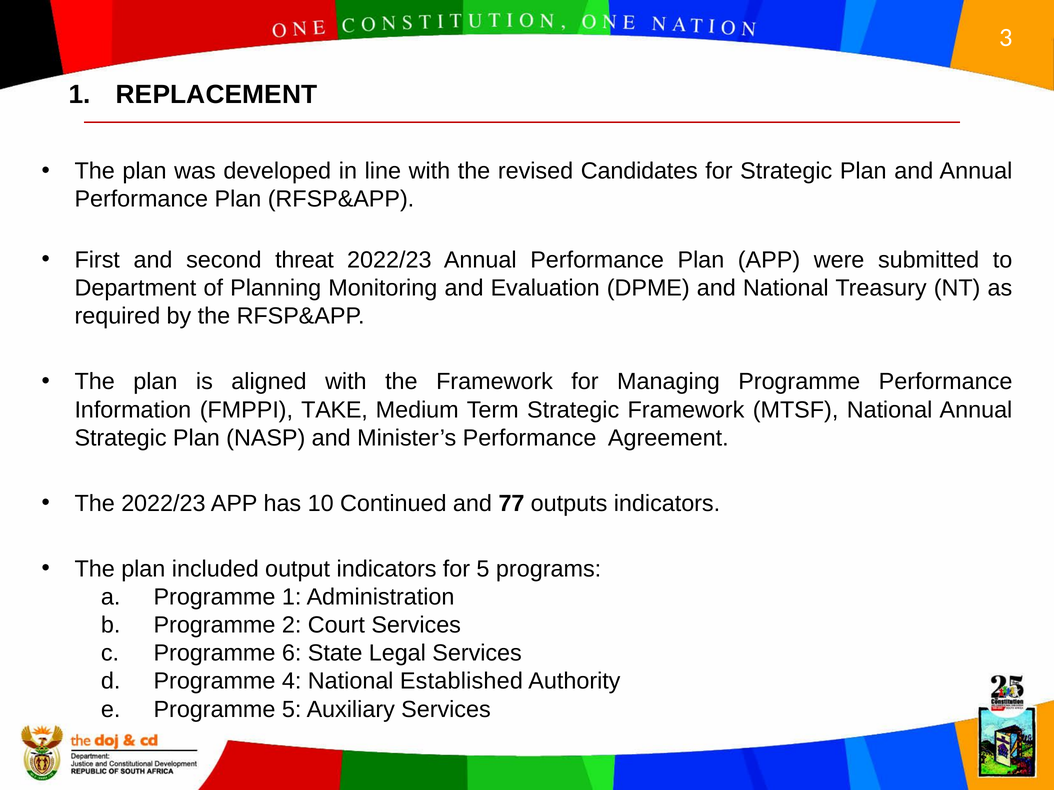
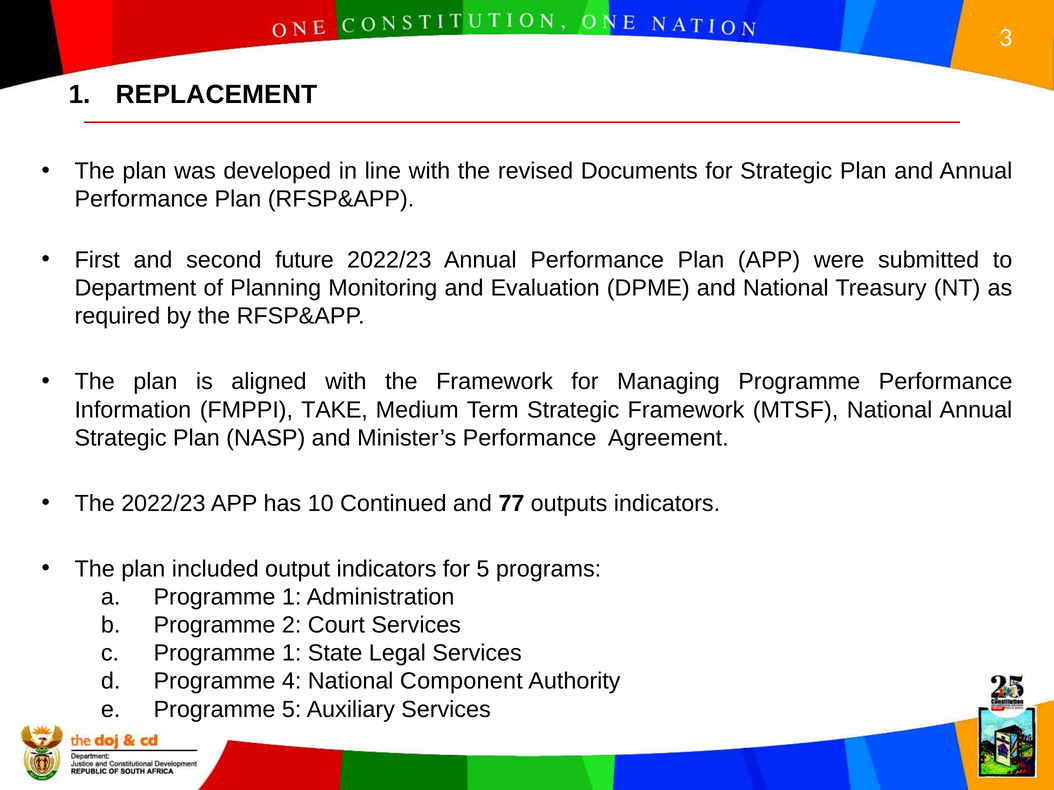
Candidates: Candidates -> Documents (639, 171)
threat: threat -> future (304, 260)
6: 6 -> 1 (292, 654)
Established: Established -> Component (461, 682)
